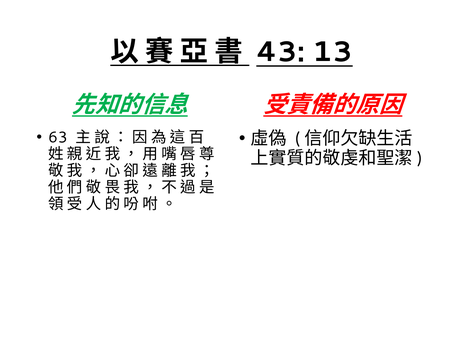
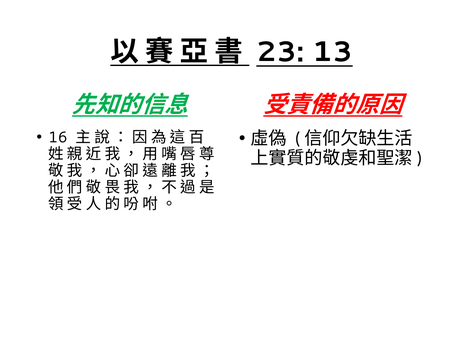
43: 43 -> 23 (280, 52)
63: 63 -> 16 (58, 137)
